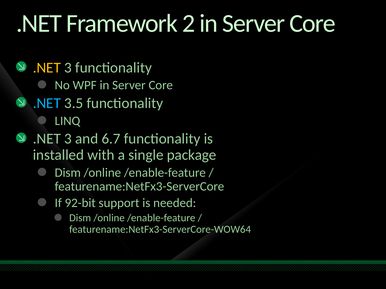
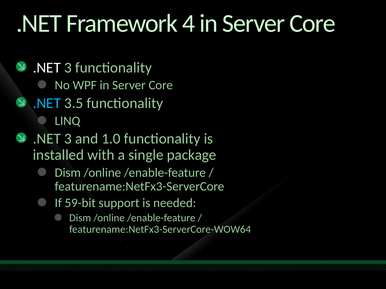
2: 2 -> 4 (189, 23)
.NET colour: yellow -> white (47, 68)
6.7: 6.7 -> 1.0 (111, 139)
92-bit: 92-bit -> 59-bit (80, 203)
